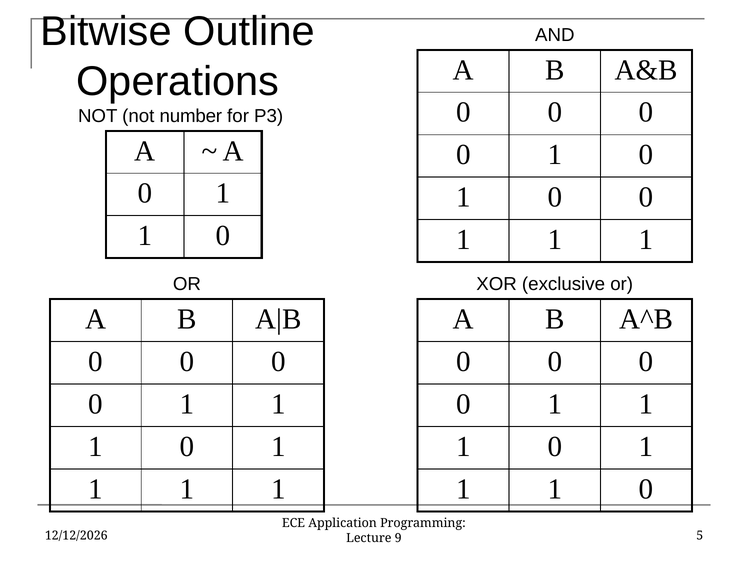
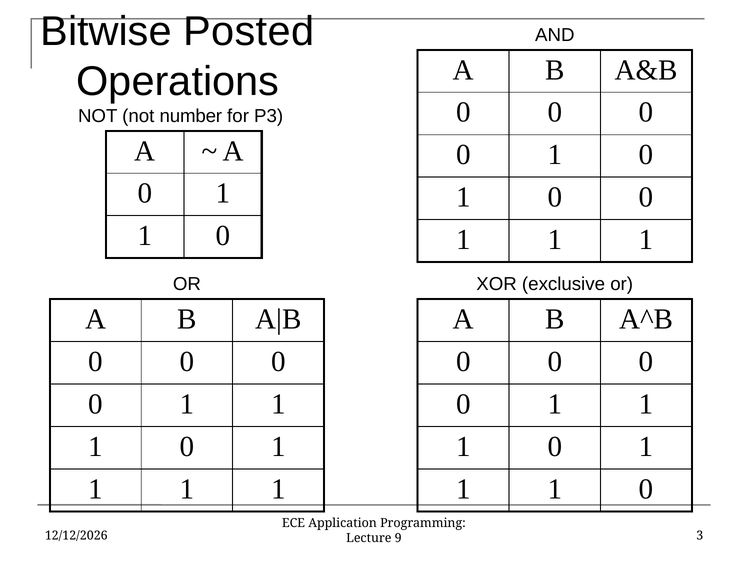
Outline: Outline -> Posted (249, 31)
5: 5 -> 3 (700, 536)
